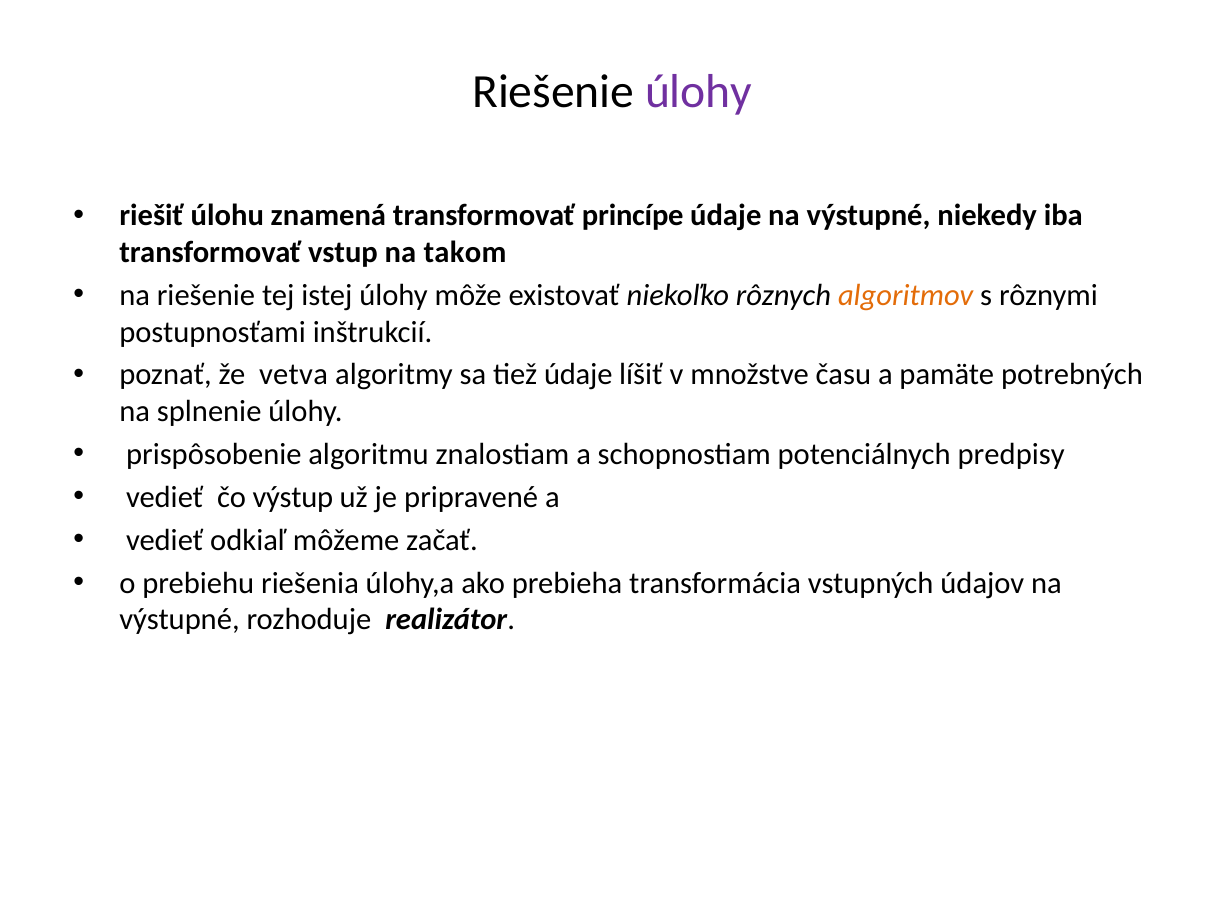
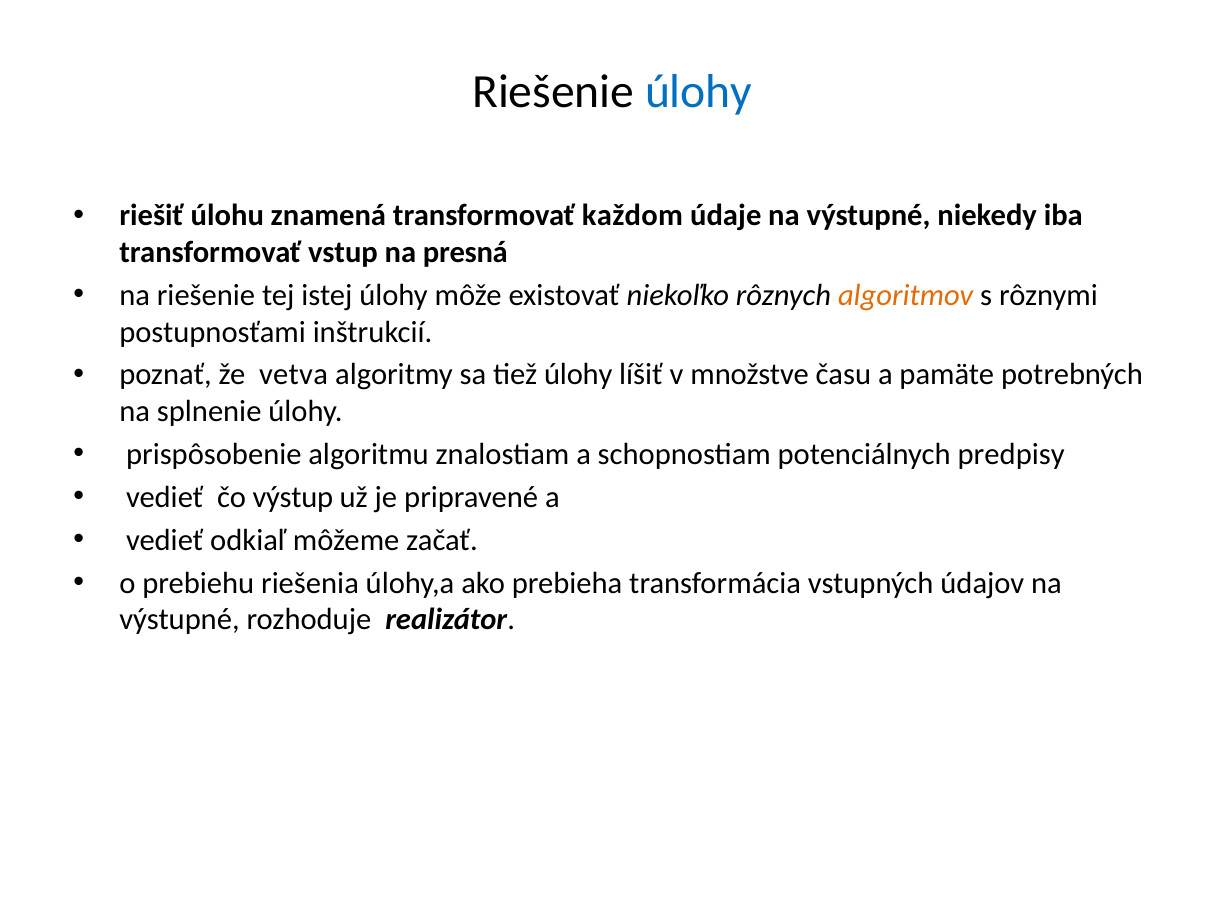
úlohy colour: purple -> blue (698, 92)
princípe: princípe -> každom (633, 216)
takom: takom -> presná (465, 252)
tiež údaje: údaje -> úlohy (578, 375)
